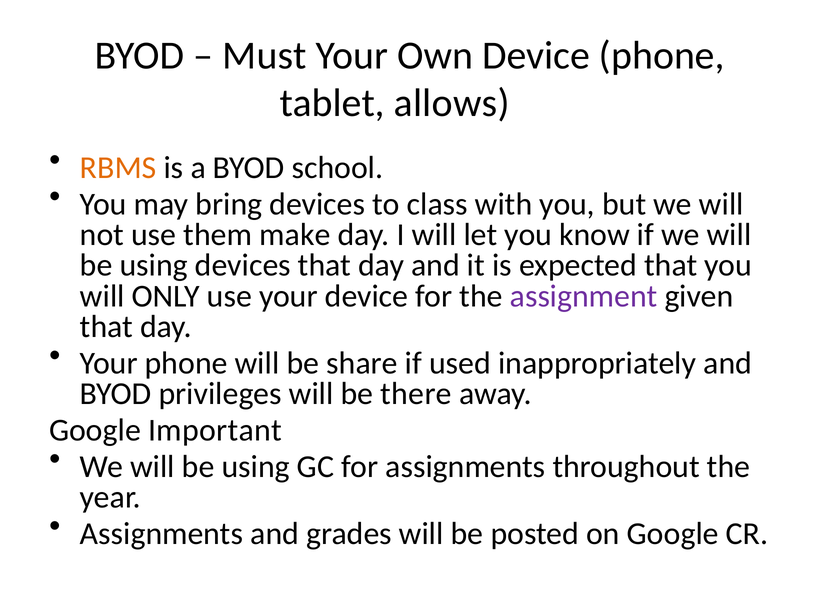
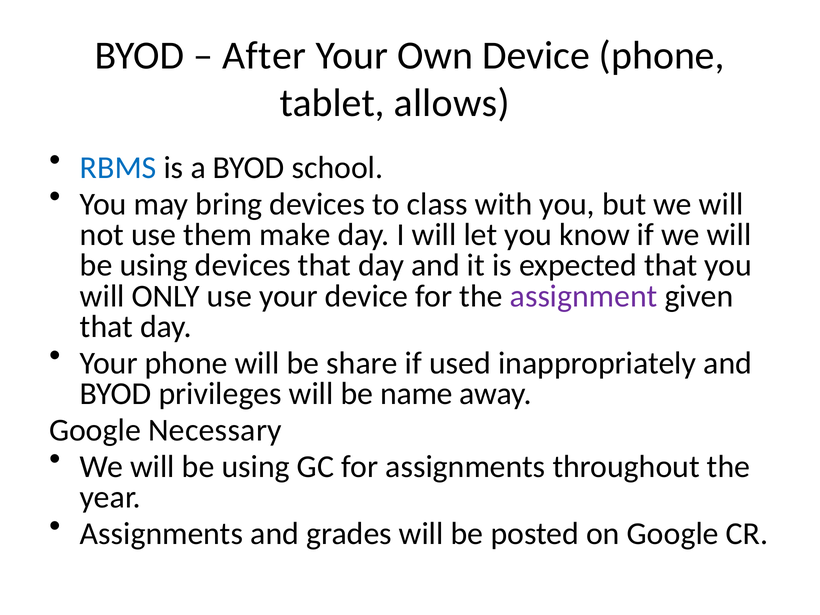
Must: Must -> After (264, 55)
RBMS colour: orange -> blue (118, 168)
there: there -> name (416, 394)
Important: Important -> Necessary (215, 430)
